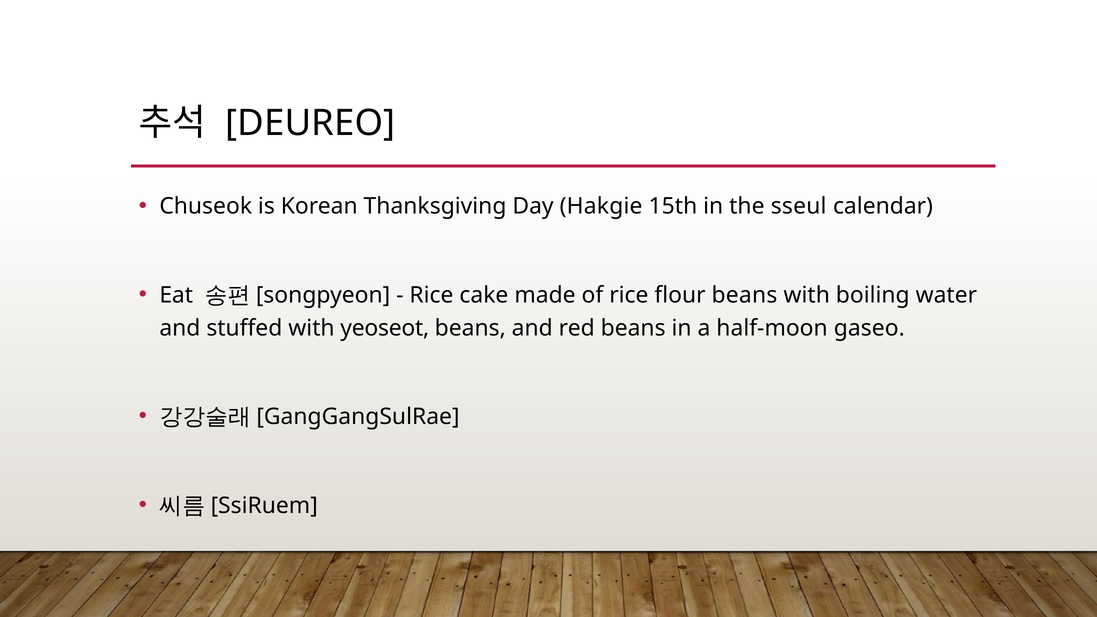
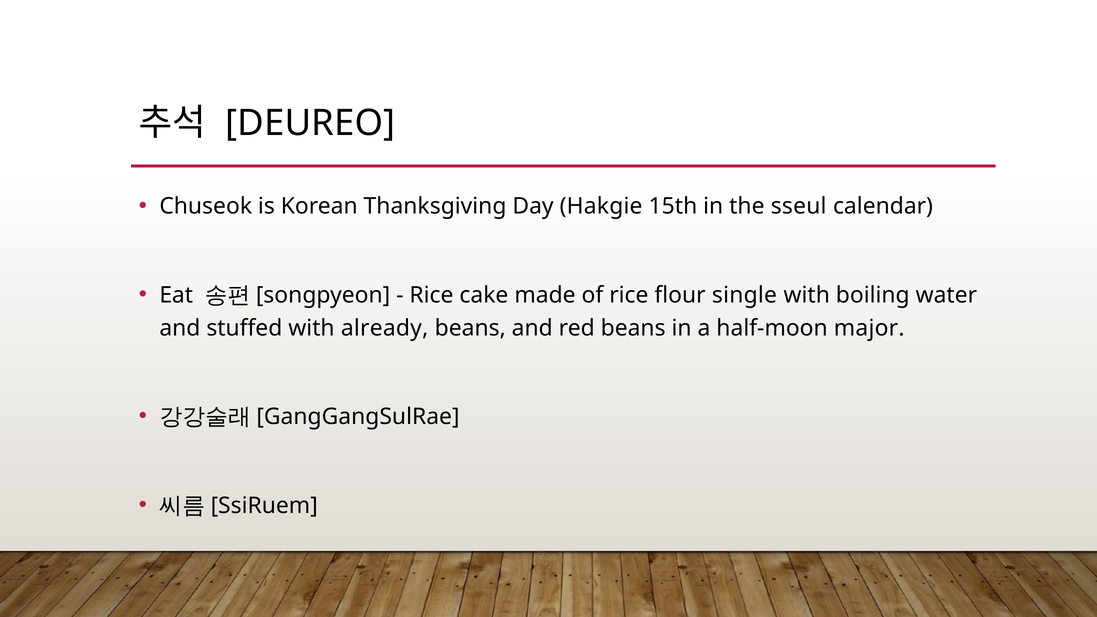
flour beans: beans -> single (744, 295)
yeoseot: yeoseot -> already (385, 328)
gaseo: gaseo -> major (869, 328)
